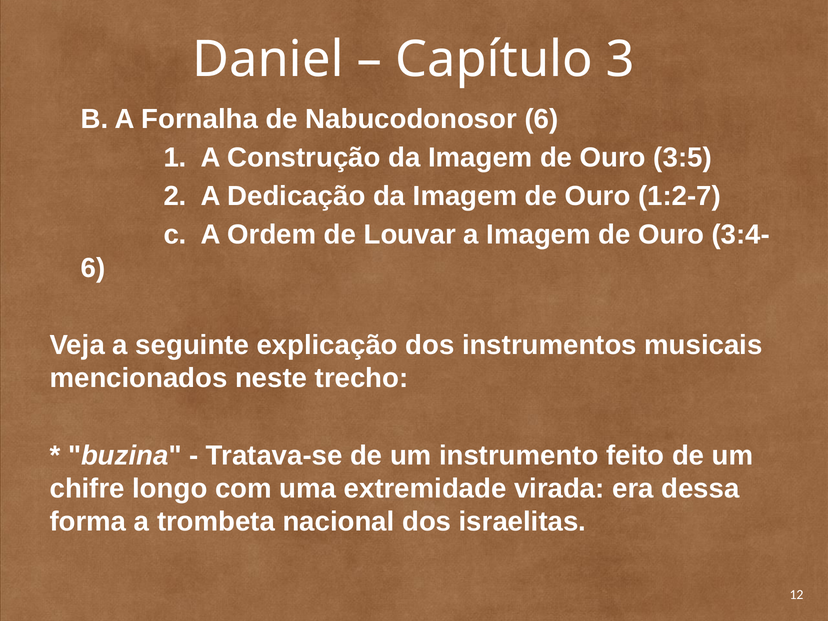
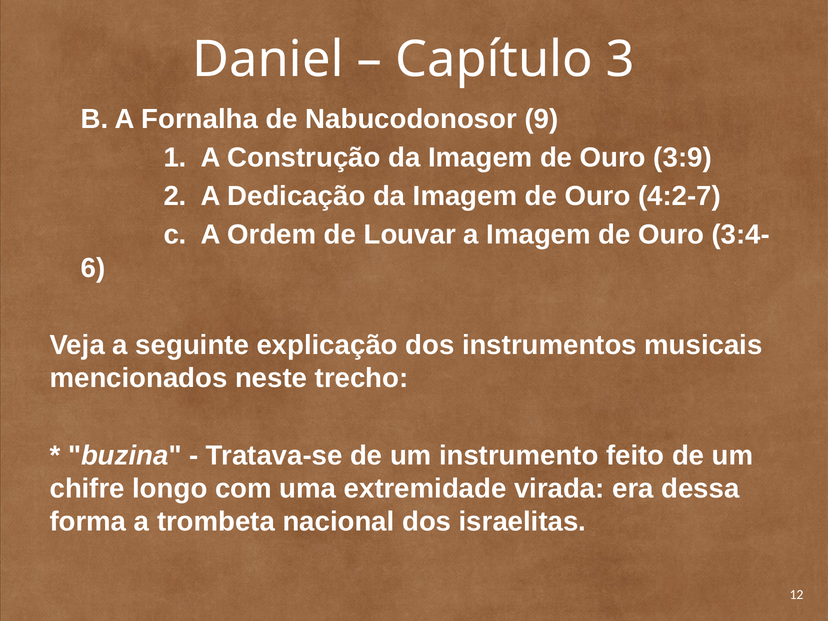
Nabucodonosor 6: 6 -> 9 (541, 119)
3:5: 3:5 -> 3:9 (683, 158)
1:2-7: 1:2-7 -> 4:2-7 (680, 196)
